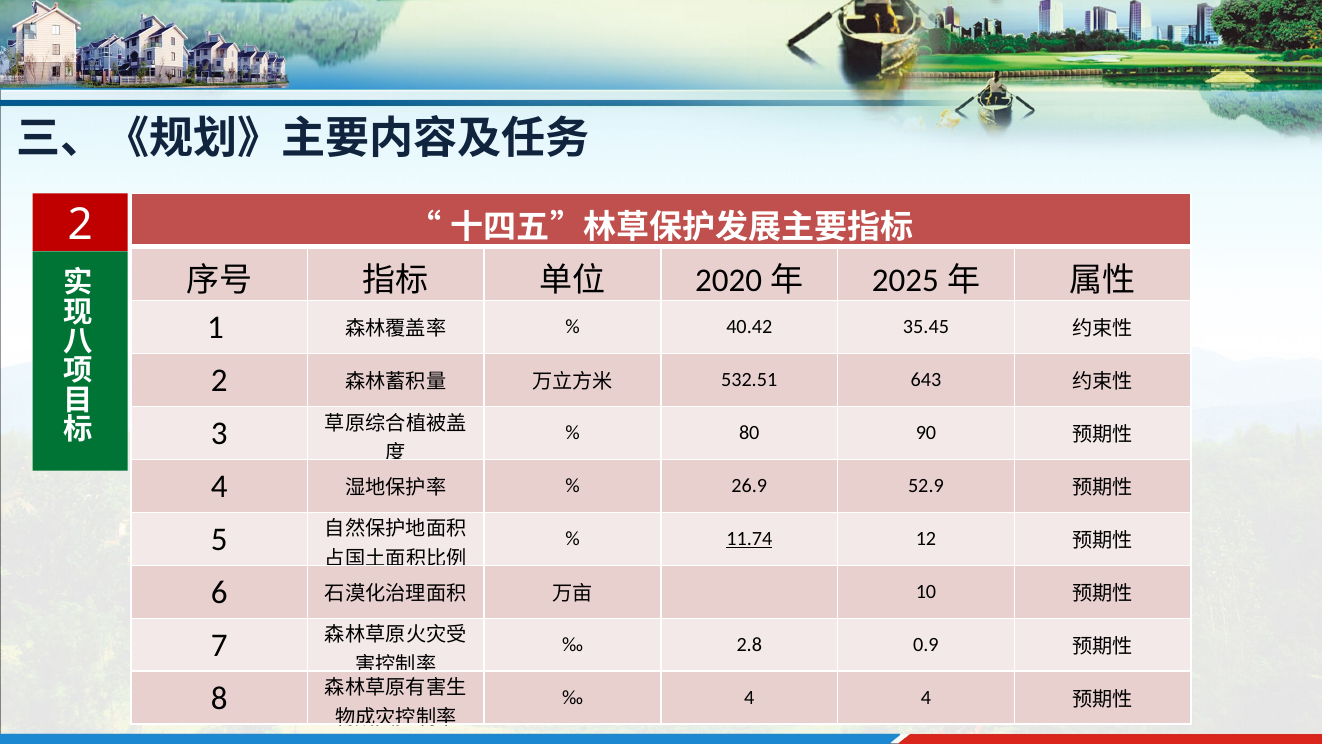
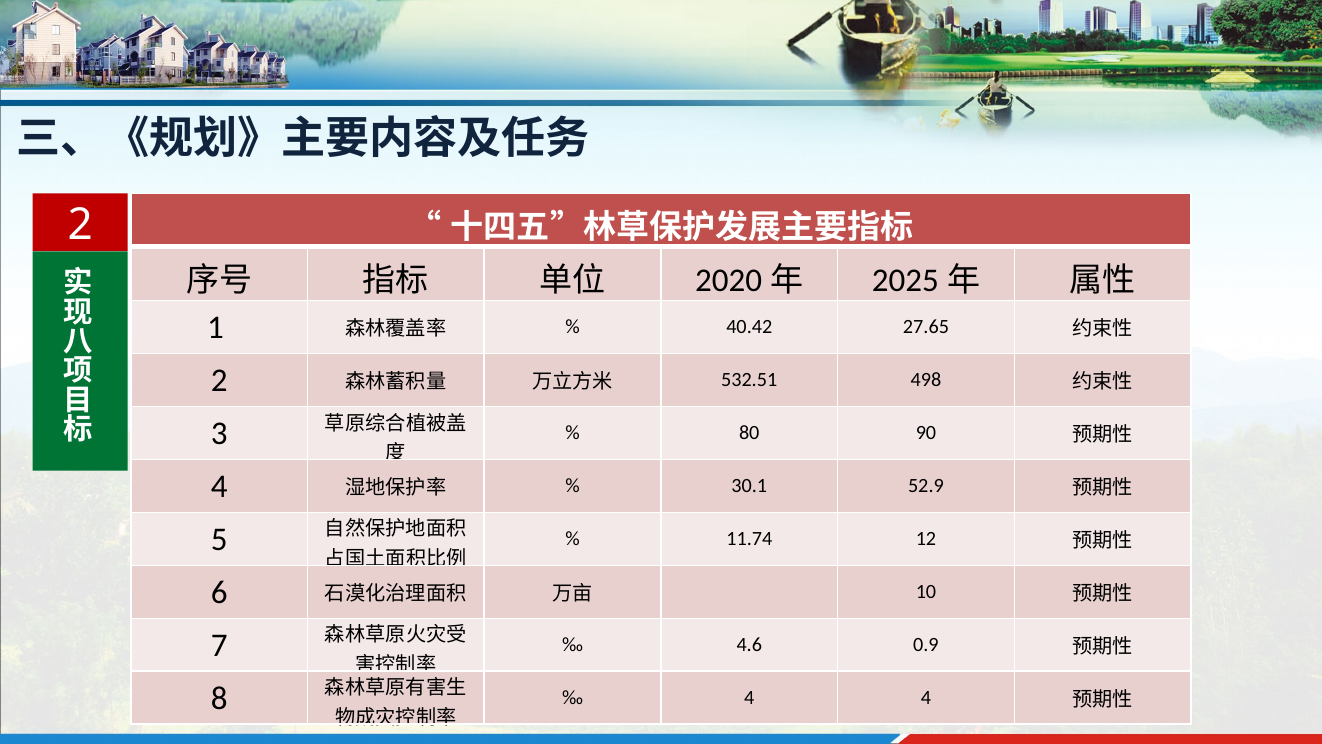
35.45: 35.45 -> 27.65 (926, 327)
643: 643 -> 498 (926, 380)
26.9: 26.9 -> 30.1 (749, 486)
11.74 underline: present -> none (749, 539)
2.8: 2.8 -> 4.6 (749, 645)
